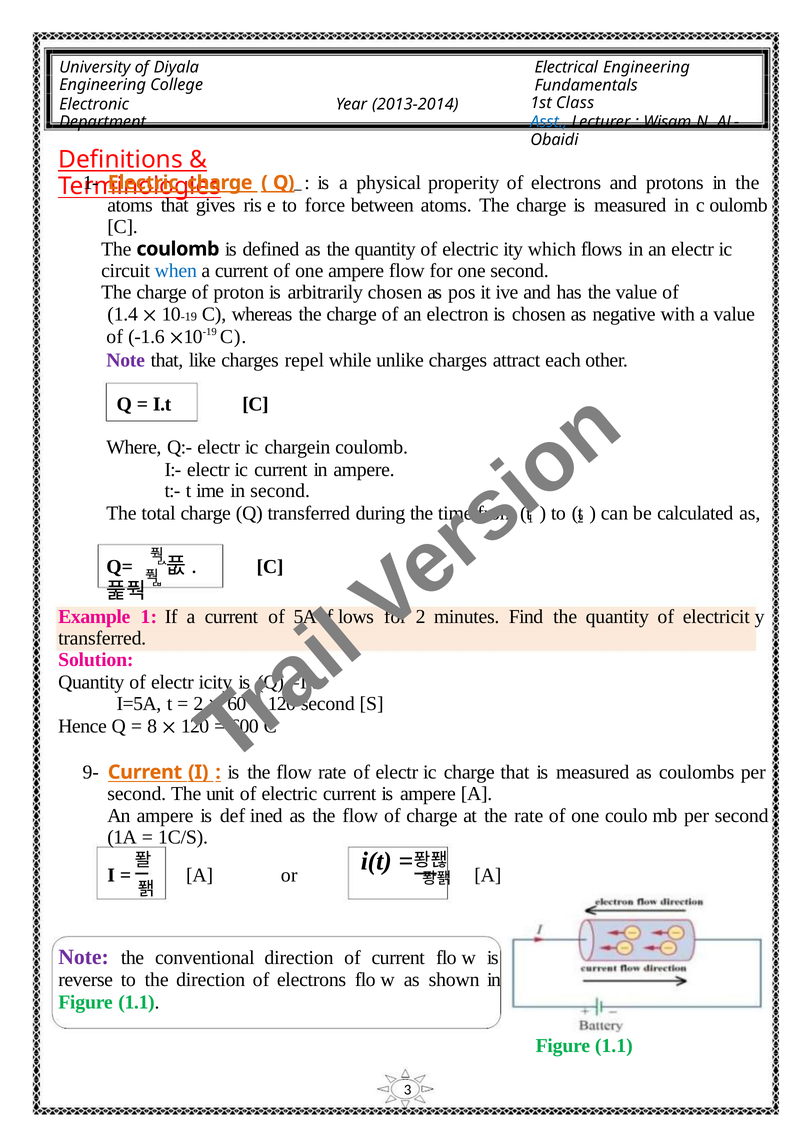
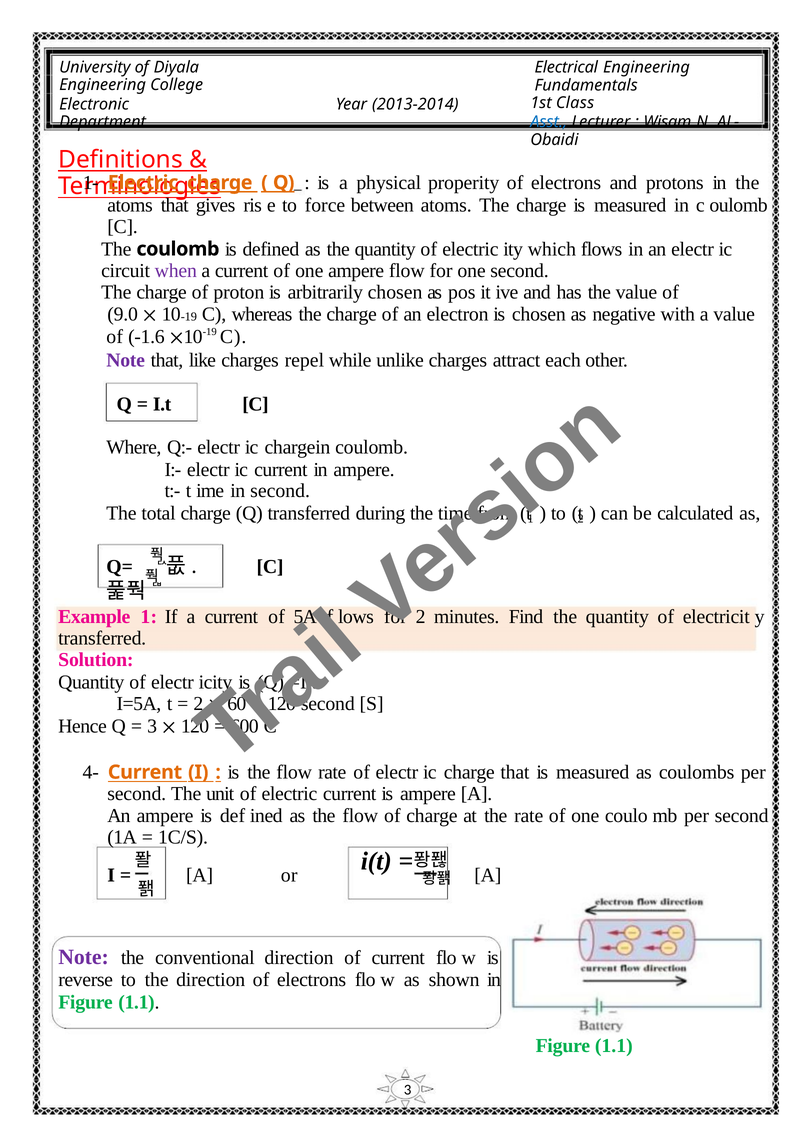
when colour: blue -> purple (176, 271)
1.4: 1.4 -> 9.0 (123, 315)
8: 8 -> 3 (152, 726)
9-: 9- -> 4- (91, 772)
